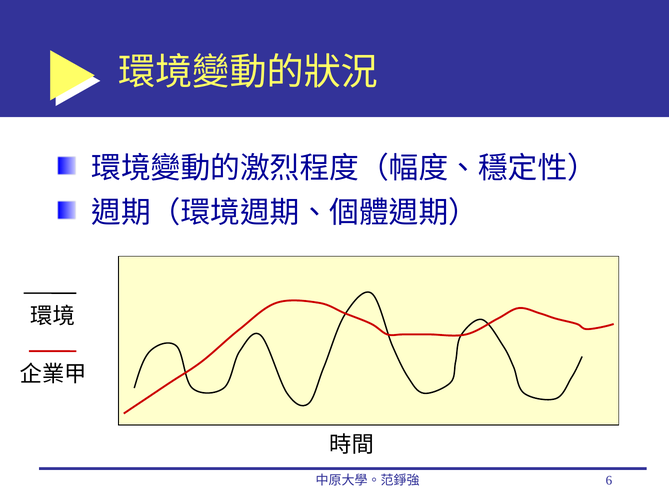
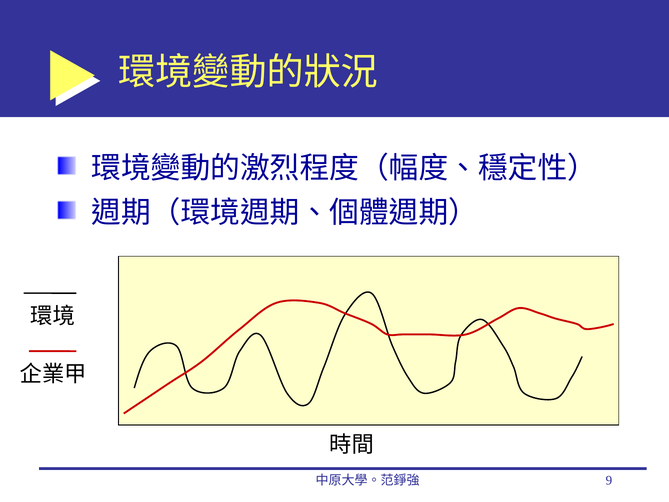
6: 6 -> 9 (609, 480)
